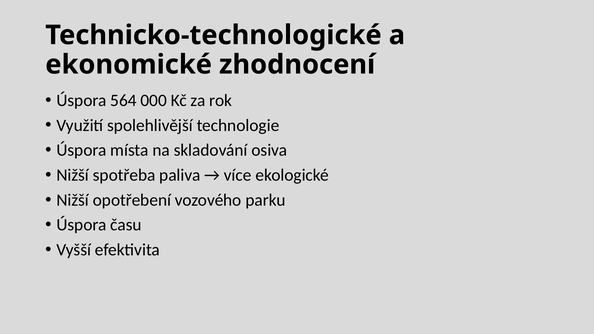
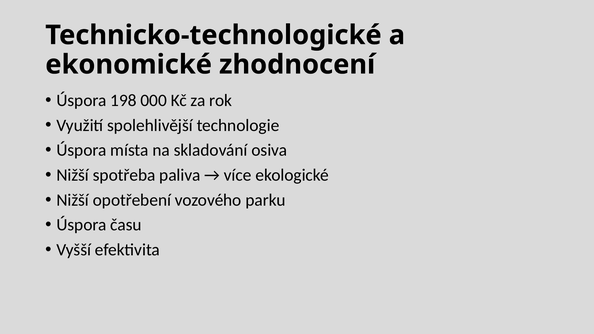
564: 564 -> 198 (123, 100)
